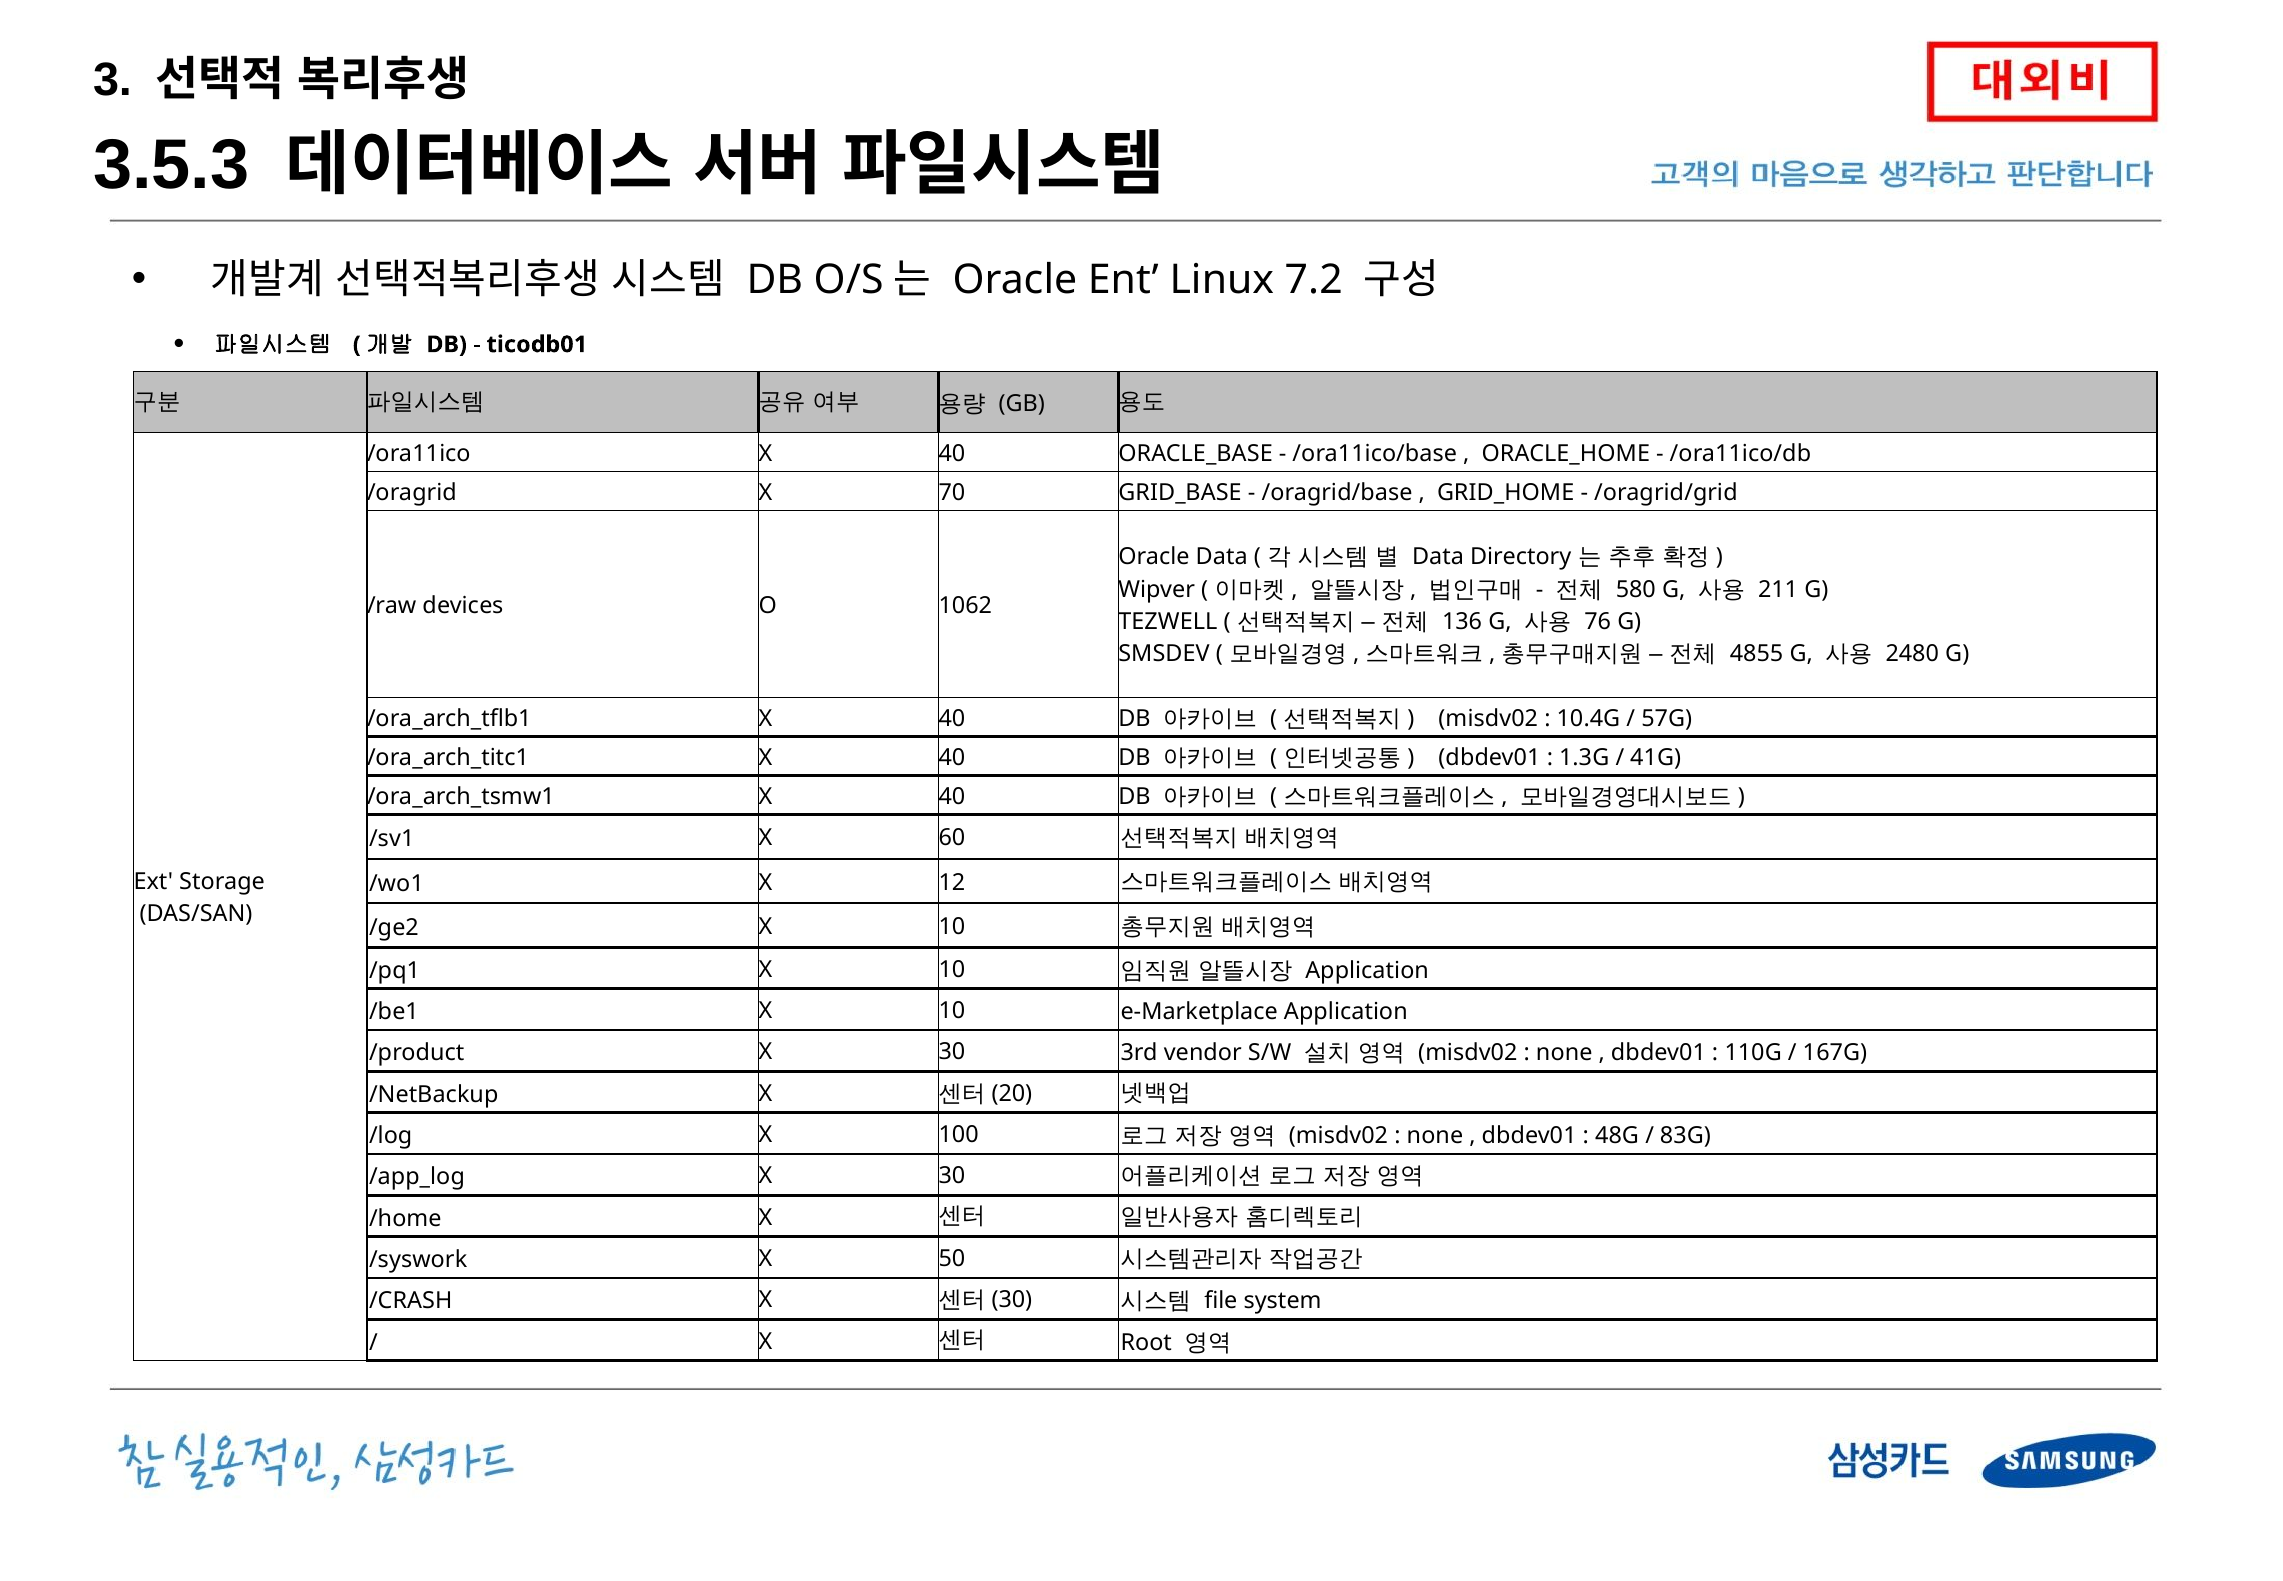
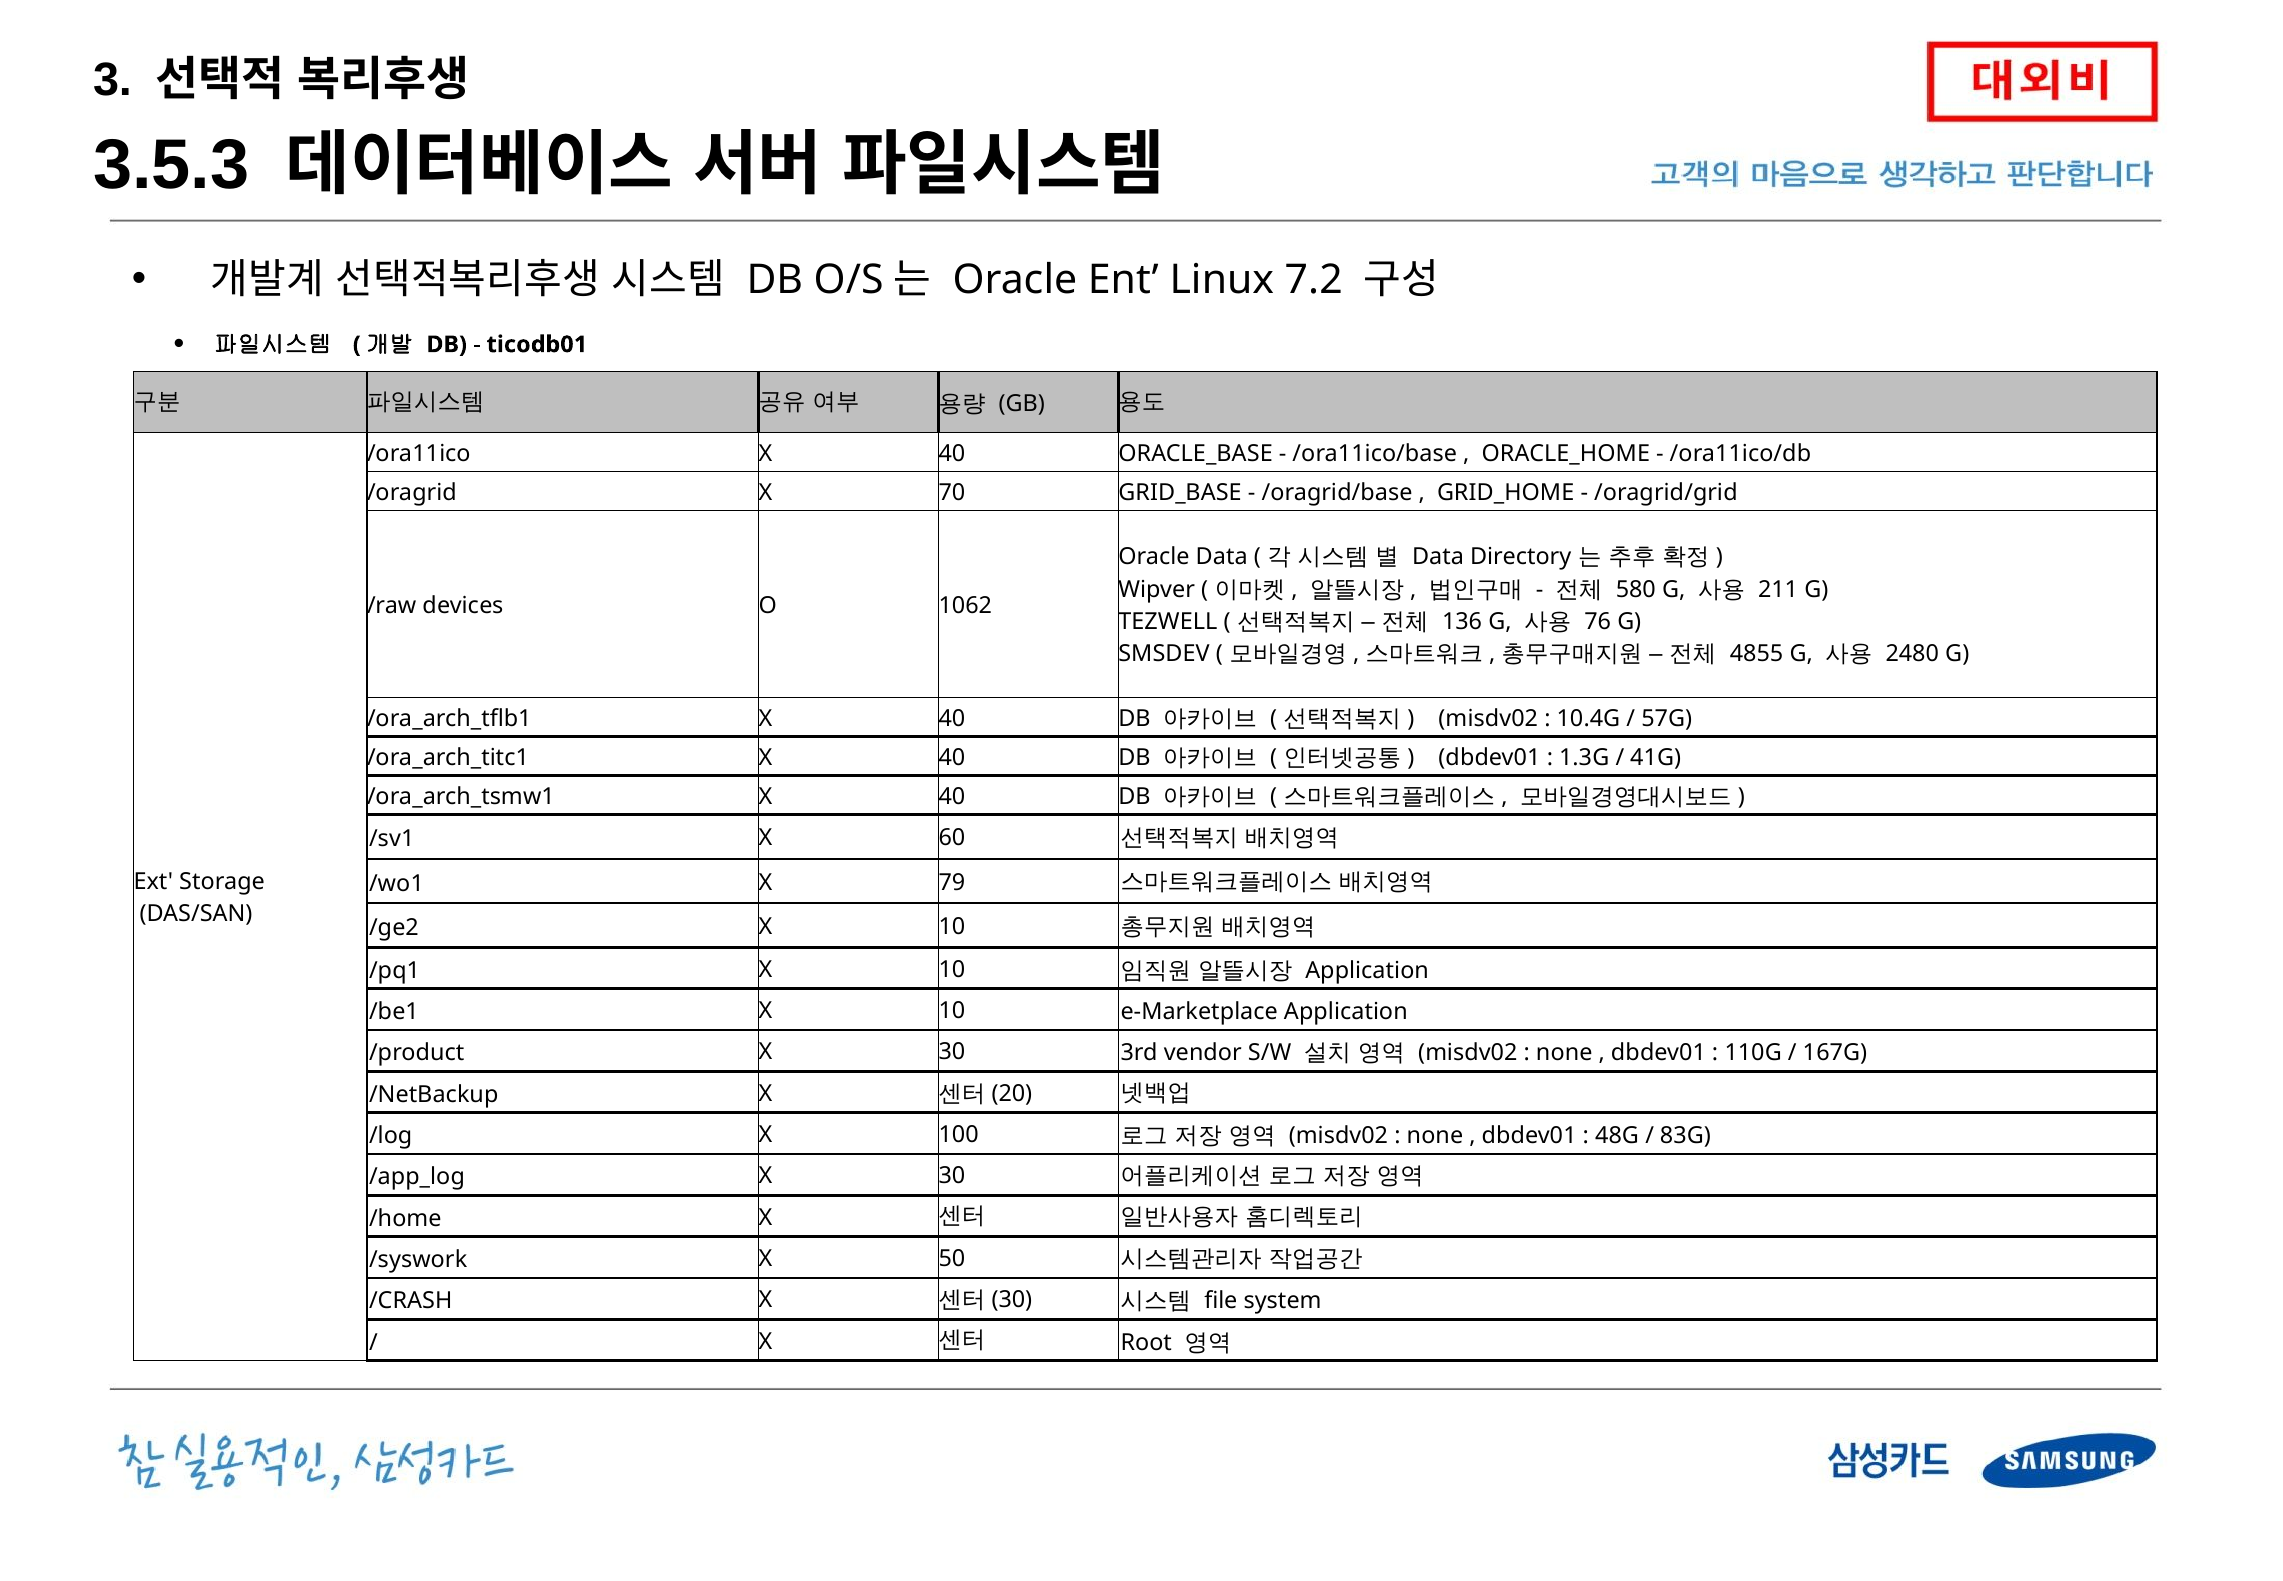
12: 12 -> 79 (952, 882)
